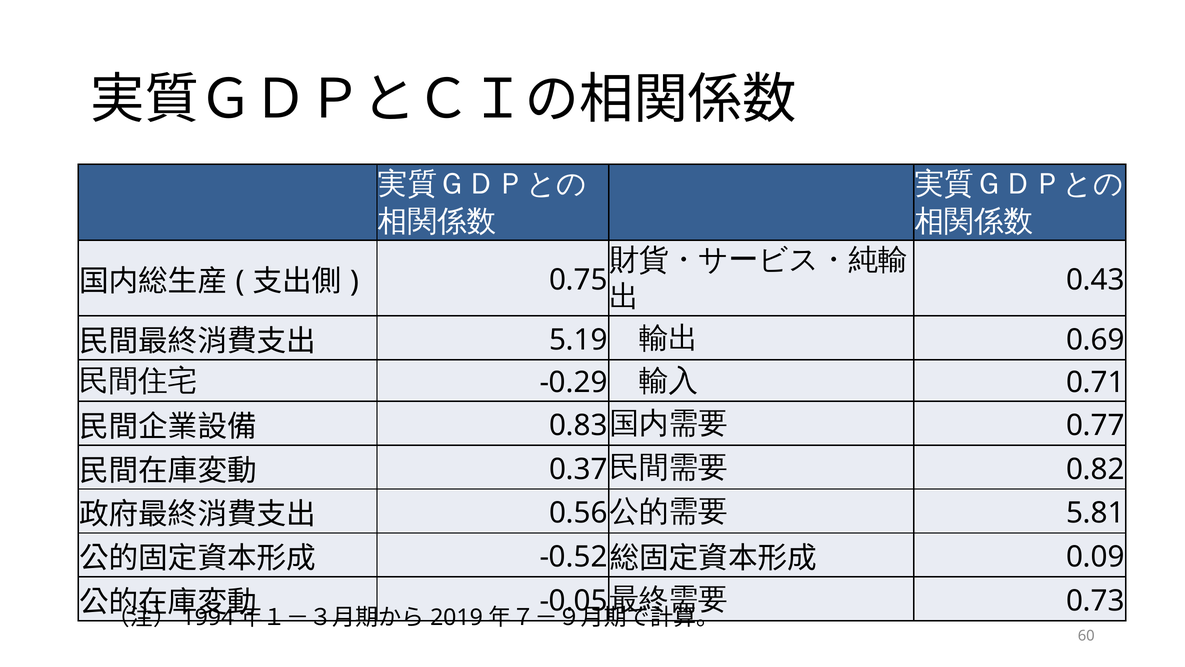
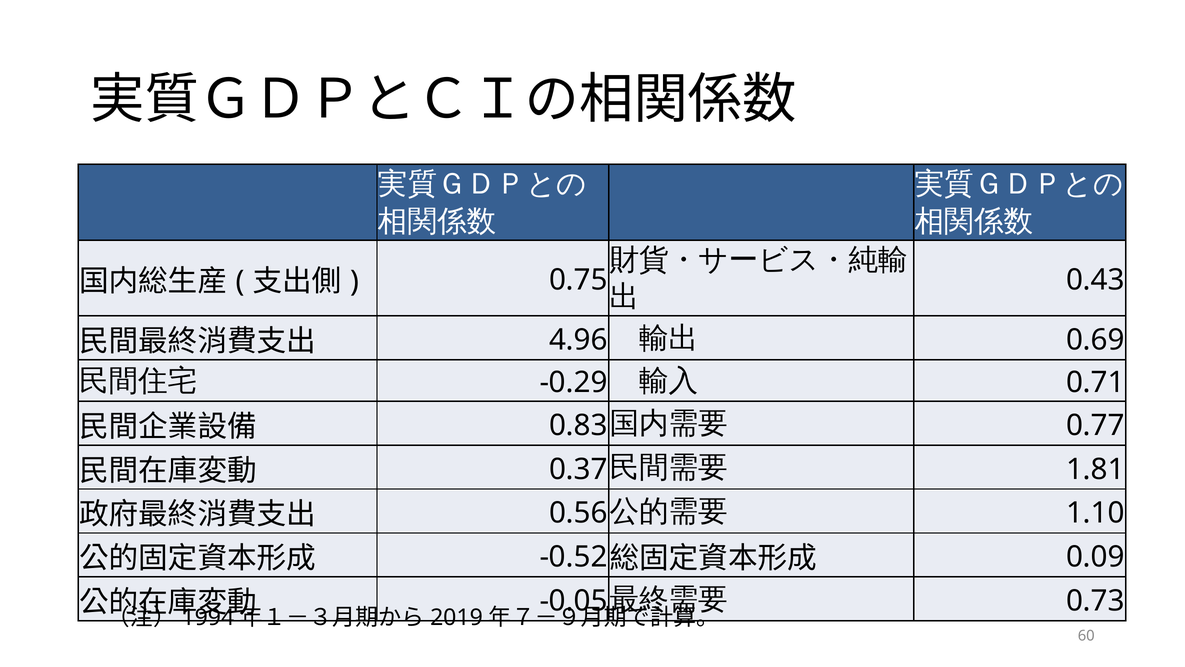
5.19: 5.19 -> 4.96 (578, 340)
0.82: 0.82 -> 1.81 (1095, 469)
5.81: 5.81 -> 1.10 (1095, 513)
